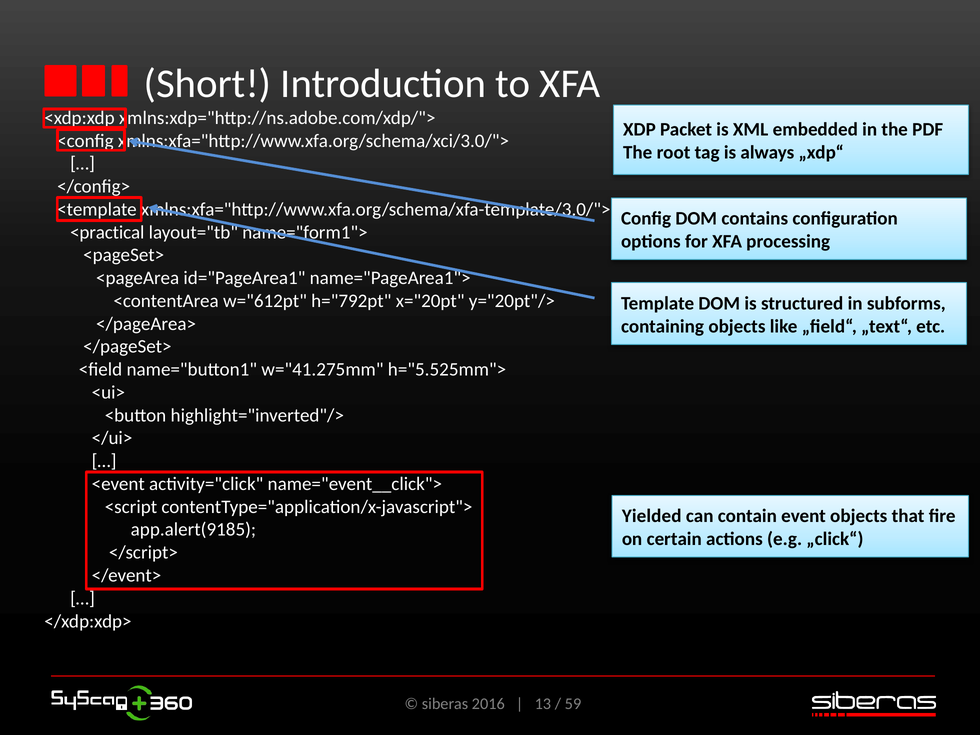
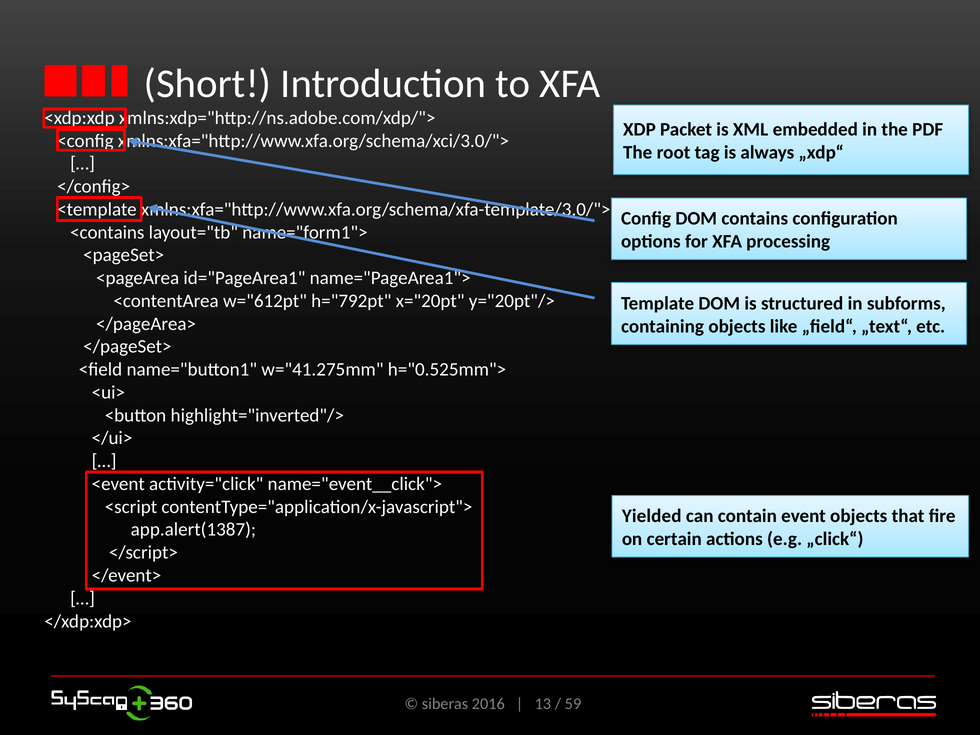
<practical: <practical -> <contains (107, 232)
h="5.525mm">: h="5.525mm"> -> h="0.525mm"> (447, 370)
app.alert(9185: app.alert(9185 -> app.alert(1387 (193, 530)
